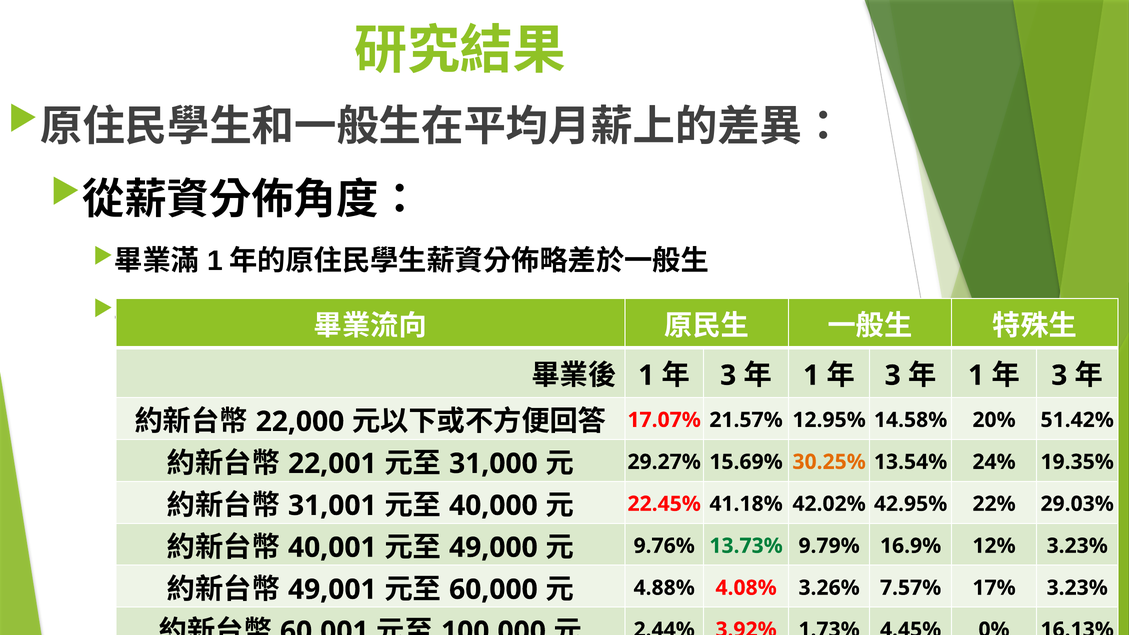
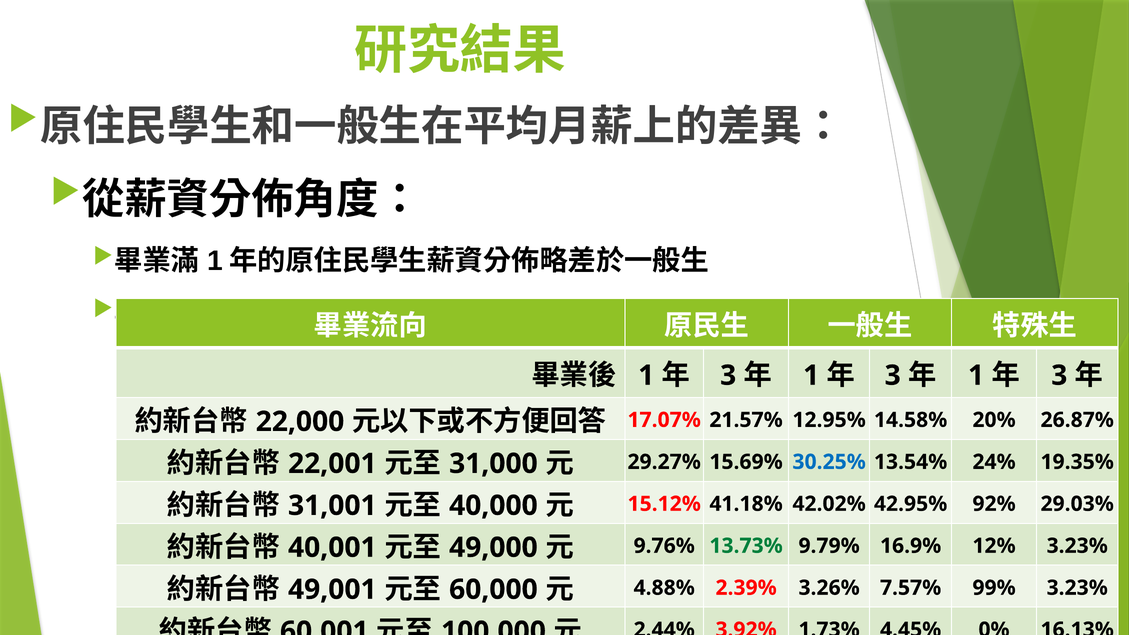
51.42%: 51.42% -> 26.87% (1077, 420)
30.25% colour: orange -> blue (829, 462)
22.45%: 22.45% -> 15.12% (664, 504)
22%: 22% -> 92% (994, 504)
4.08%: 4.08% -> 2.39% (746, 588)
17%: 17% -> 99% (994, 588)
